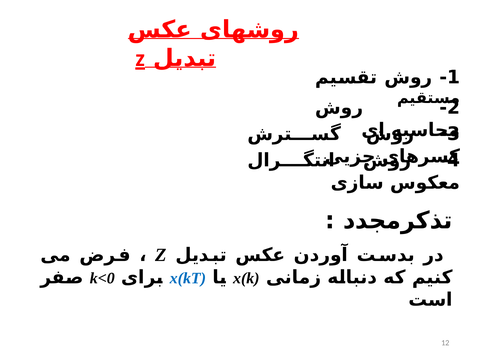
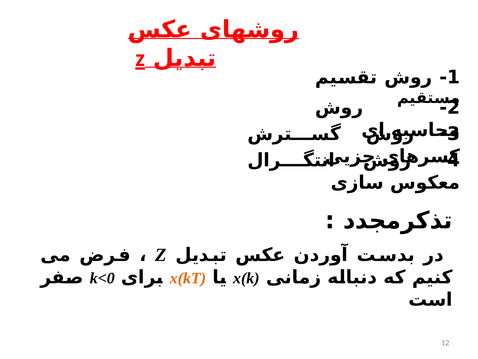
x(kT colour: blue -> orange (188, 278)
